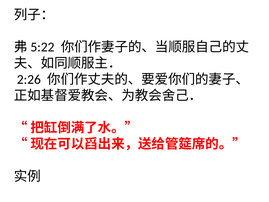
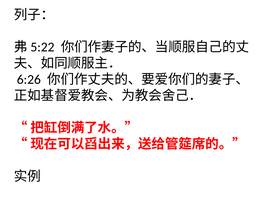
2:26: 2:26 -> 6:26 (29, 79)
